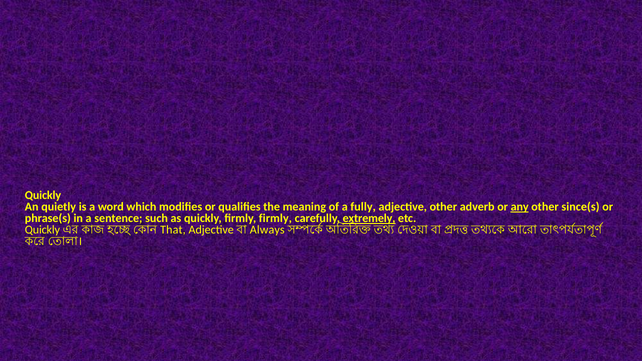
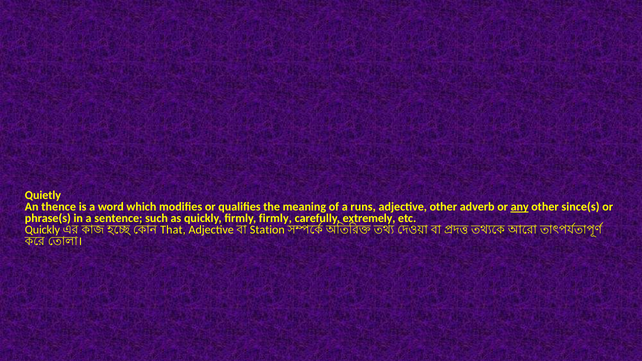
Quickly: Quickly -> Quietly (43, 195)
quietly: quietly -> thence (59, 207)
fully: fully -> runs (363, 207)
extremely underline: present -> none (369, 218)
Always: Always -> Station (267, 230)
